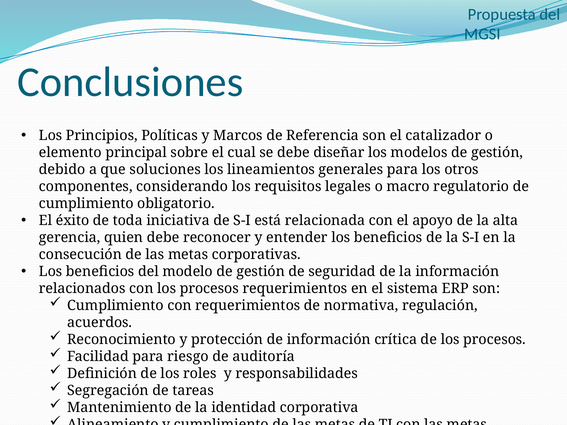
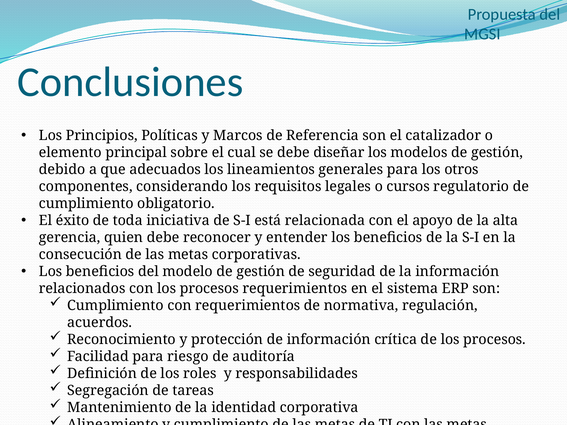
soluciones: soluciones -> adecuados (165, 170)
macro: macro -> cursos (408, 187)
